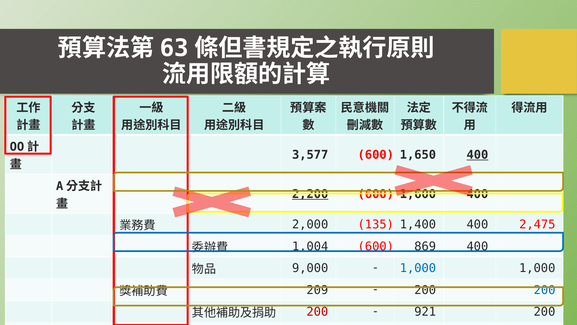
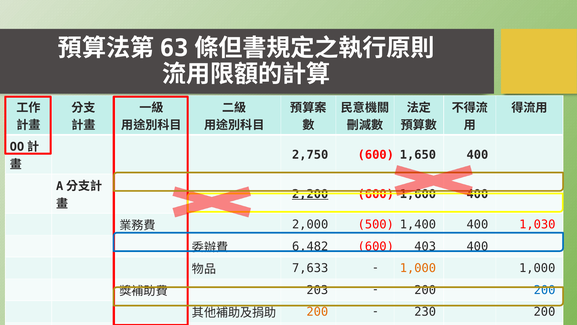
3,577: 3,577 -> 2,750 (310, 155)
400 underline: present -> none (477, 155)
135: 135 -> 500 (376, 224)
2,475: 2,475 -> 1,030 (537, 224)
1,004: 1,004 -> 6,482 (310, 246)
869: 869 -> 403 (425, 246)
9,000: 9,000 -> 7,633 (310, 268)
1,000 colour: blue -> orange (418, 268)
209: 209 -> 203 (317, 290)
200 colour: red -> orange (317, 312)
921: 921 -> 230 (425, 312)
